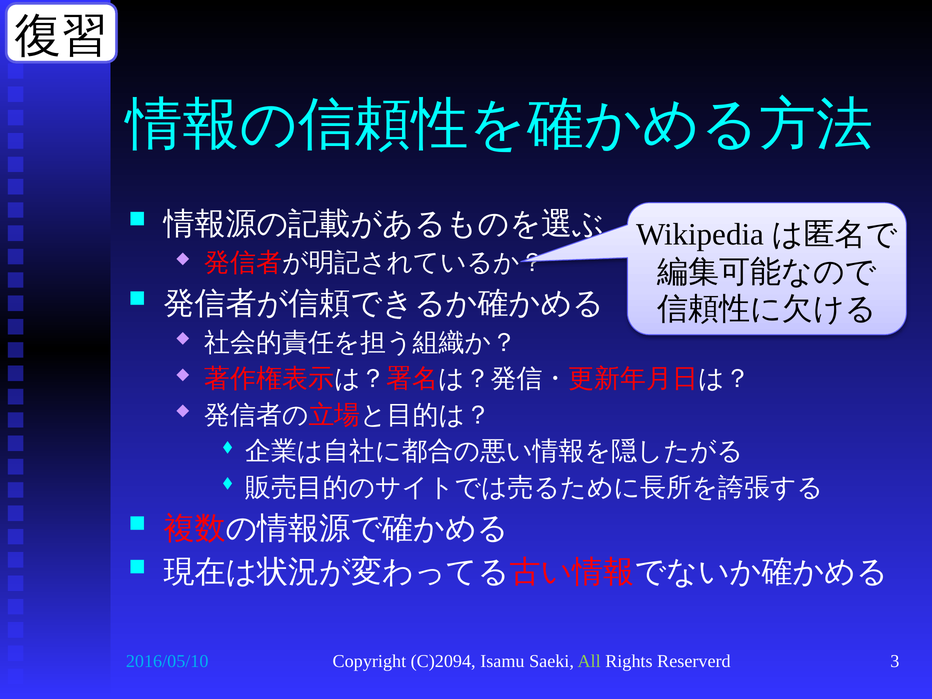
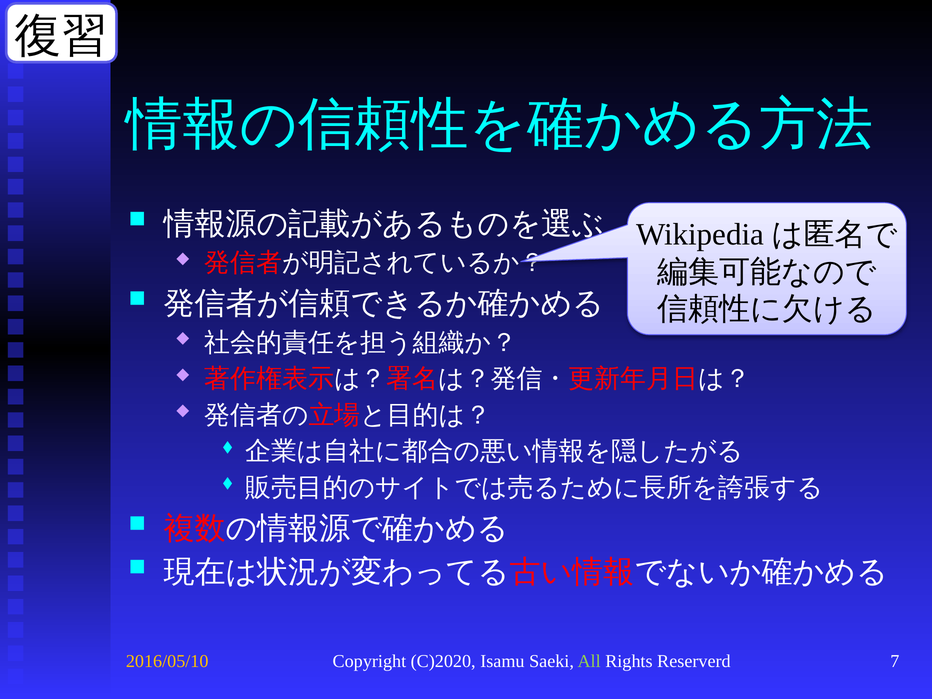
2016/05/10 colour: light blue -> yellow (167, 661)
C)2094: C)2094 -> C)2020 (443, 661)
3: 3 -> 7 (895, 661)
